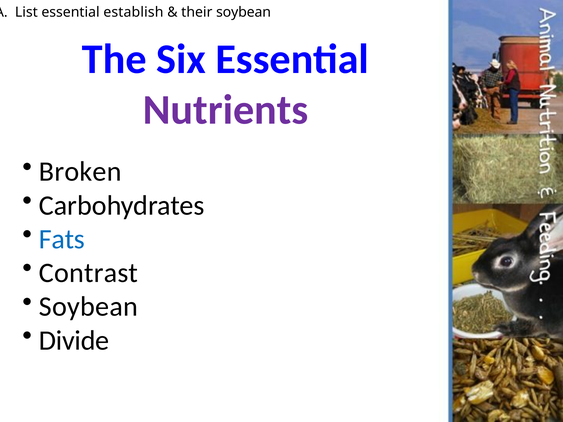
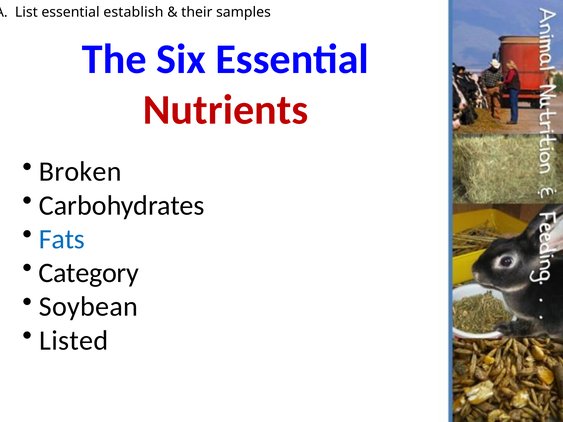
their soybean: soybean -> samples (243, 12)
Nutrients colour: purple -> red (226, 110)
Contrast: Contrast -> Category (89, 273)
Divide: Divide -> Listed (74, 341)
